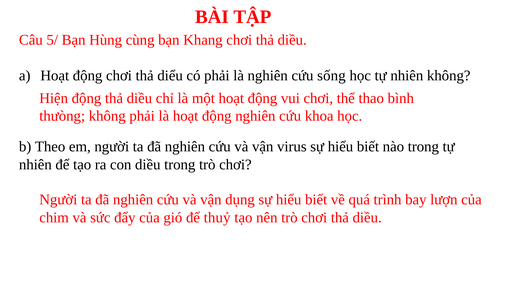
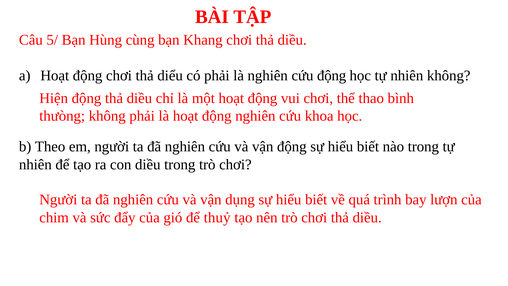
cứu sống: sống -> động (332, 75)
vận virus: virus -> động (292, 147)
